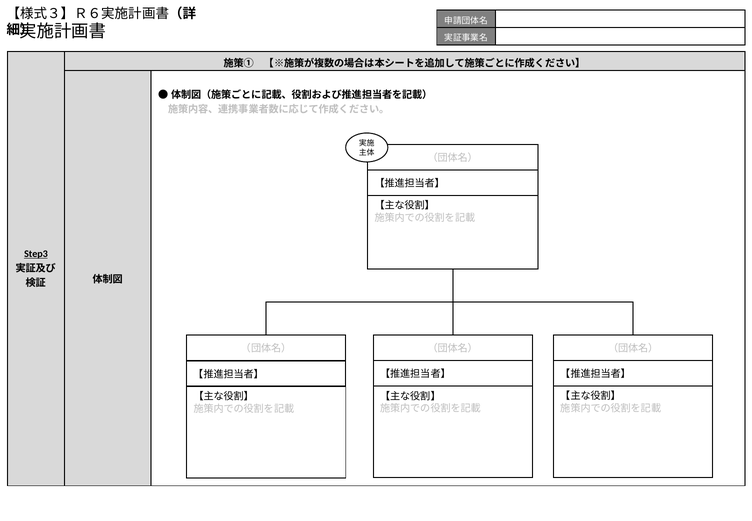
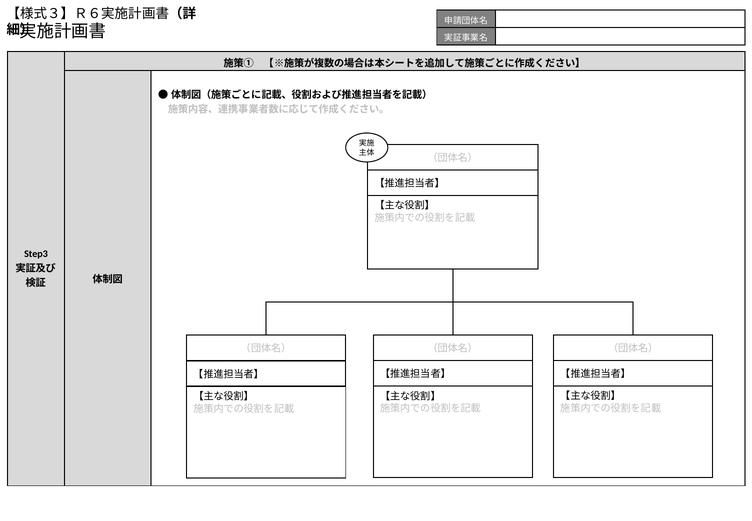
Step3 underline: present -> none (36, 254)
